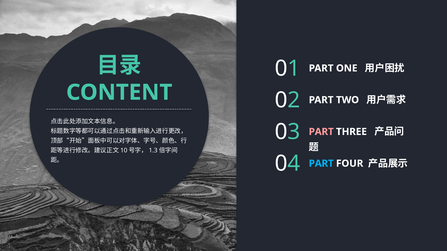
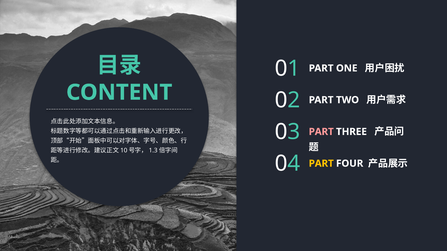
PART colour: light blue -> yellow (321, 164)
